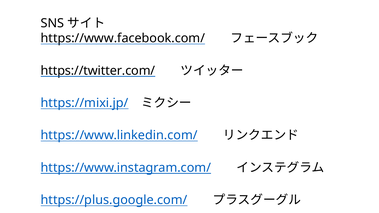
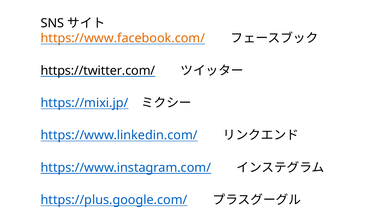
https://www.facebook.com/ colour: black -> orange (123, 38)
